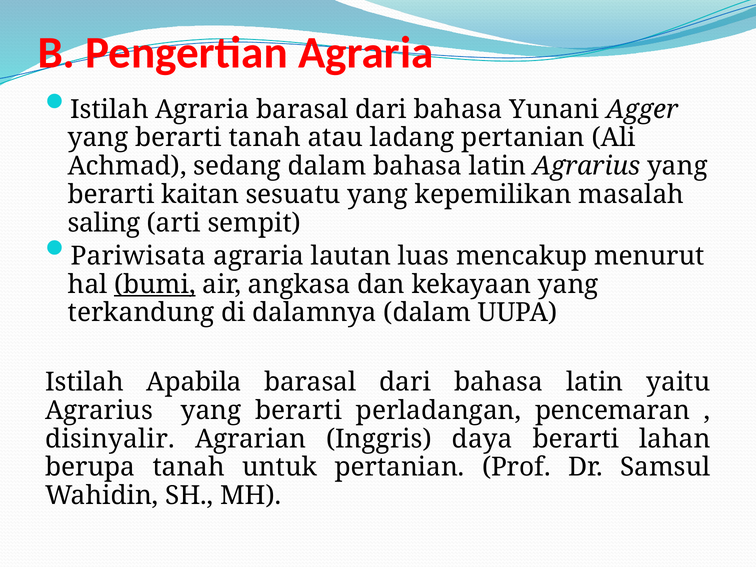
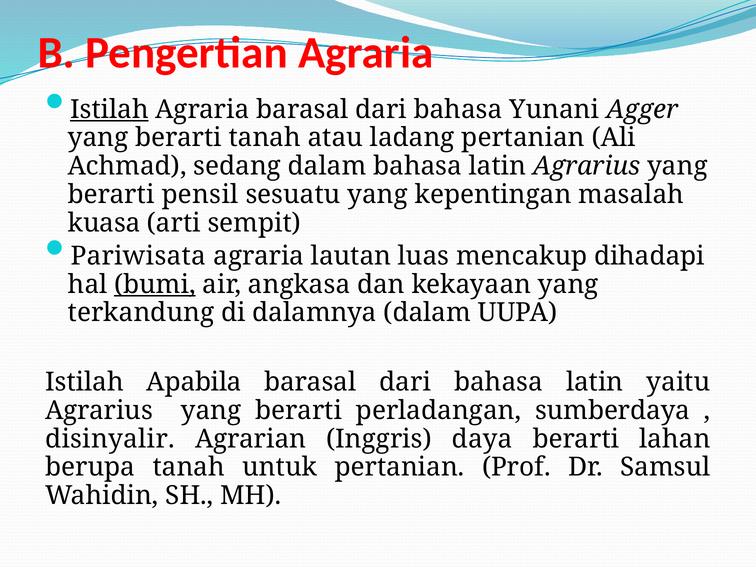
Istilah underline: none -> present (109, 109)
kaitan: kaitan -> pensil (200, 195)
kepemilikan: kepemilikan -> kepentingan (493, 195)
saling: saling -> kuasa (104, 223)
menurut: menurut -> dihadapi (649, 256)
pencemaran: pencemaran -> sumberdaya (613, 411)
